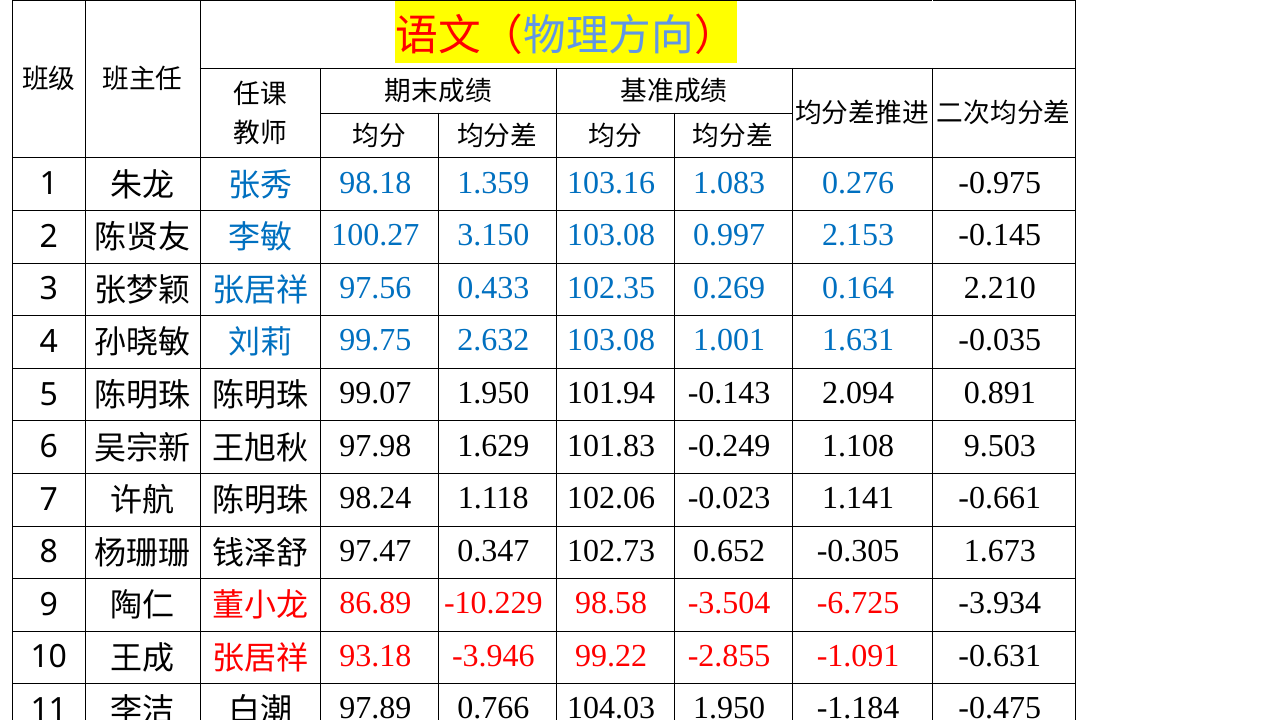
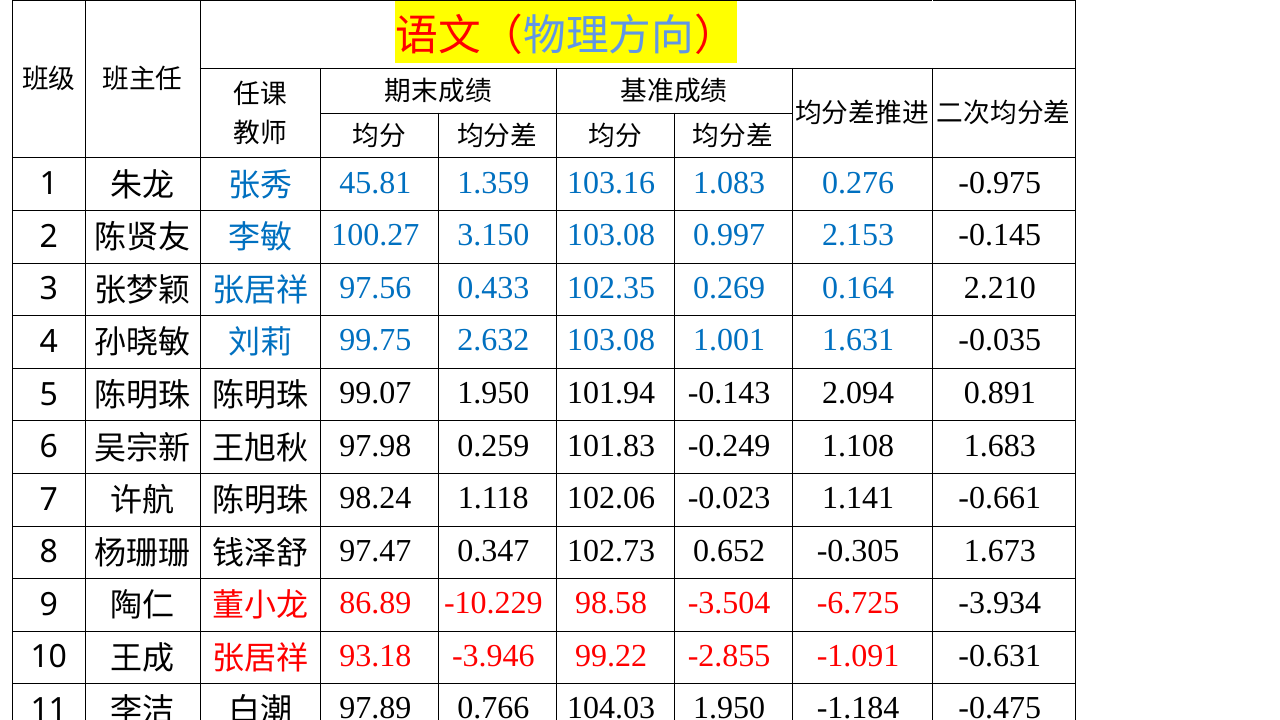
98.18: 98.18 -> 45.81 (375, 183)
1.629: 1.629 -> 0.259 (493, 445)
9.503: 9.503 -> 1.683 (1000, 445)
